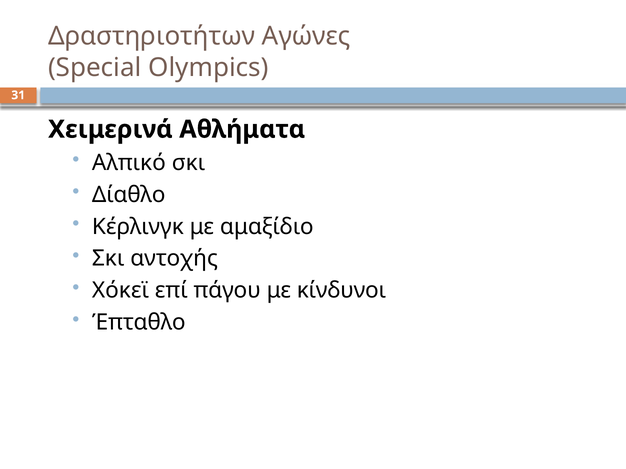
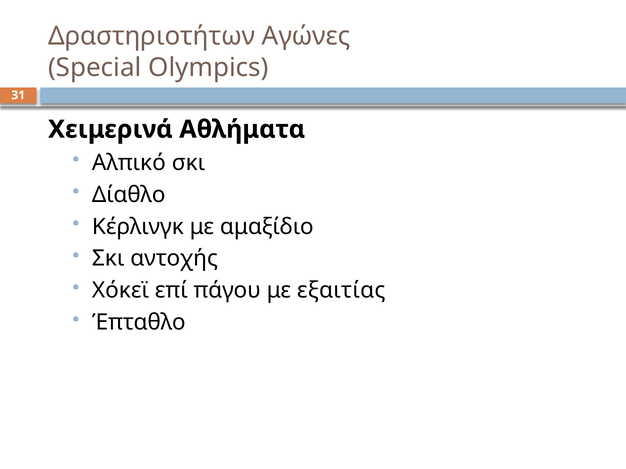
κίνδυνοι: κίνδυνοι -> εξαιτίας (341, 291)
